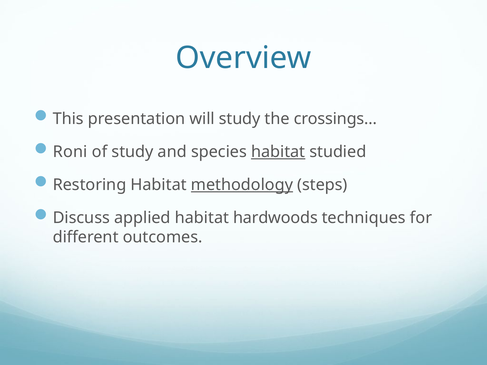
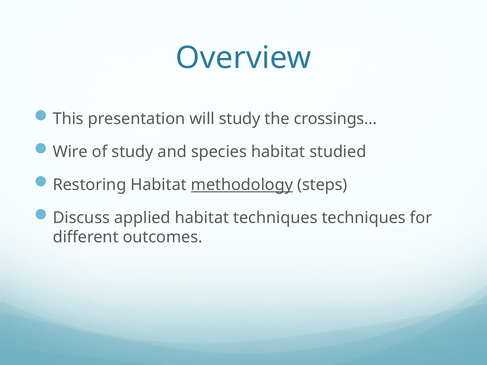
Roni: Roni -> Wire (70, 152)
habitat underline: present -> none (278, 152)
habitat hardwoods: hardwoods -> techniques (275, 218)
